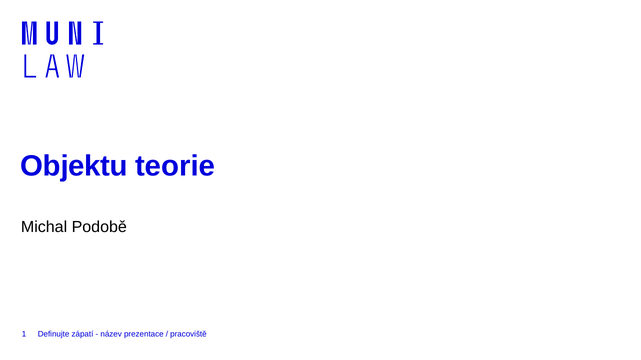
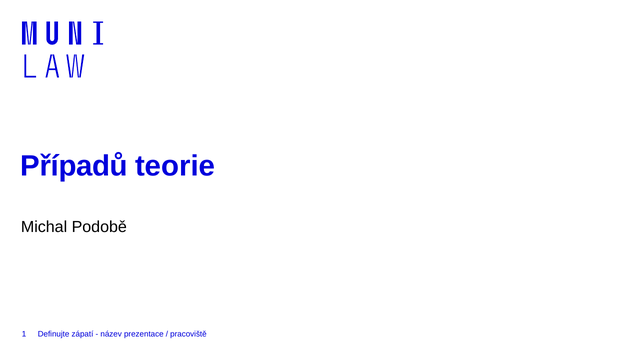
Objektu: Objektu -> Případů (74, 166)
